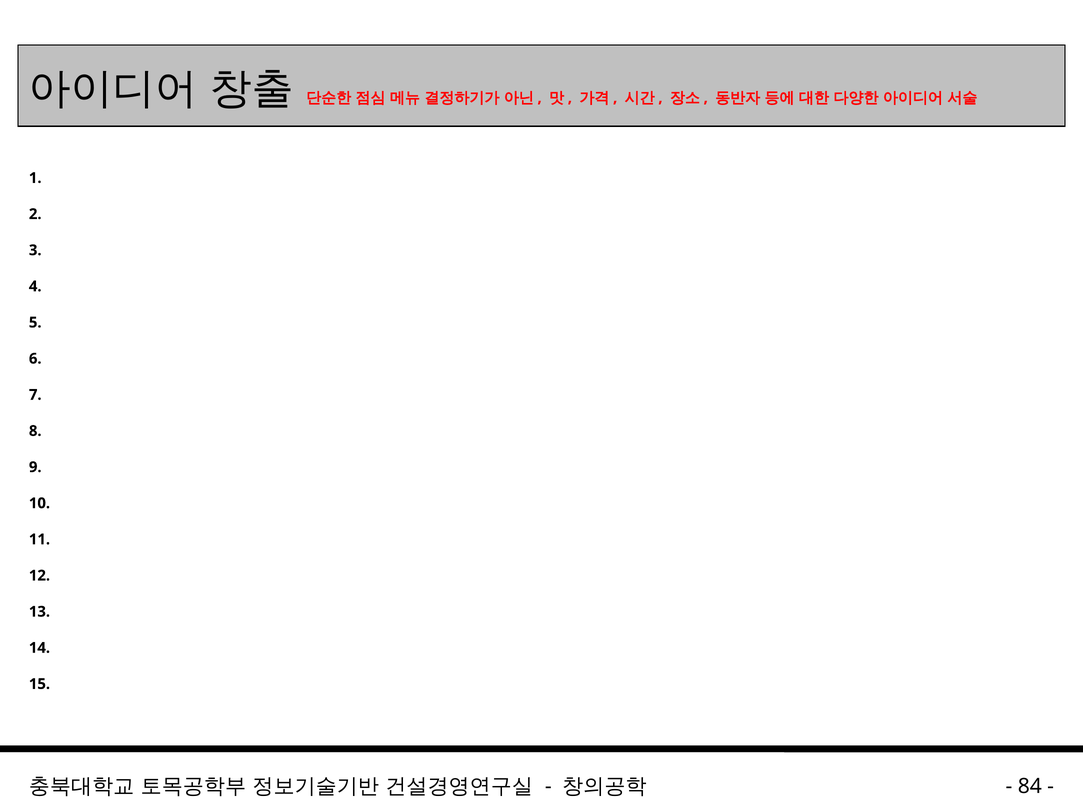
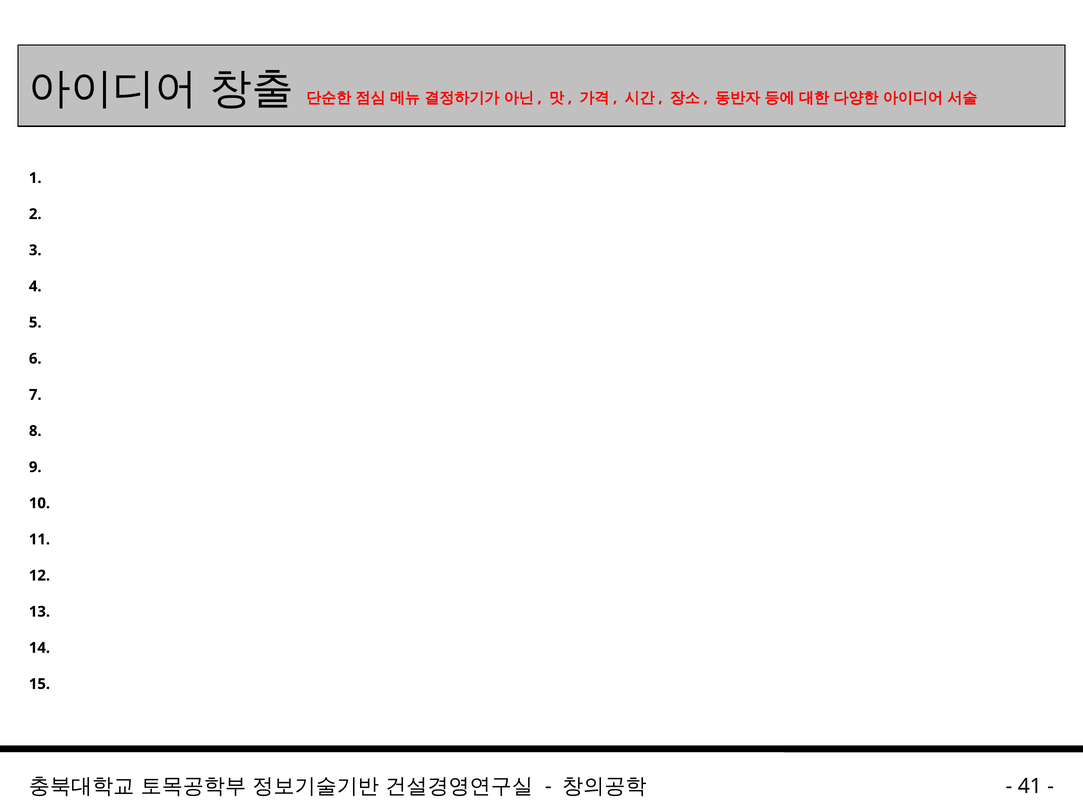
84: 84 -> 41 (1030, 787)
